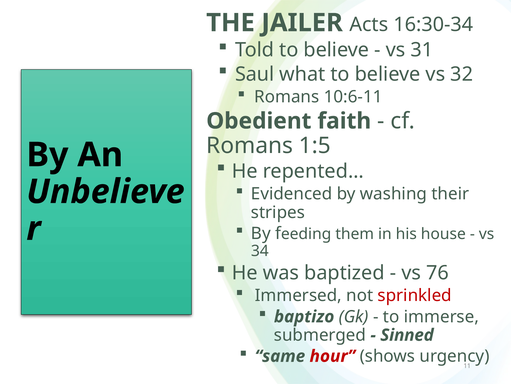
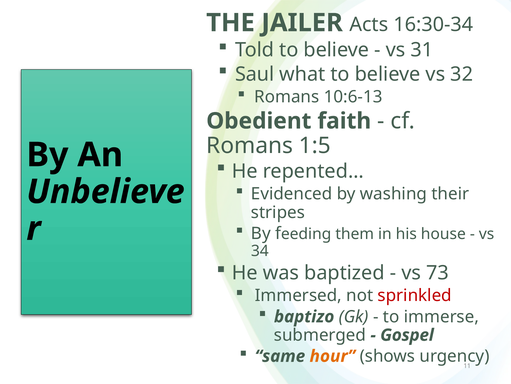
10:6-11: 10:6-11 -> 10:6-13 (353, 97)
76: 76 -> 73 (437, 272)
Sinned: Sinned -> Gospel (407, 334)
hour colour: red -> orange (332, 356)
